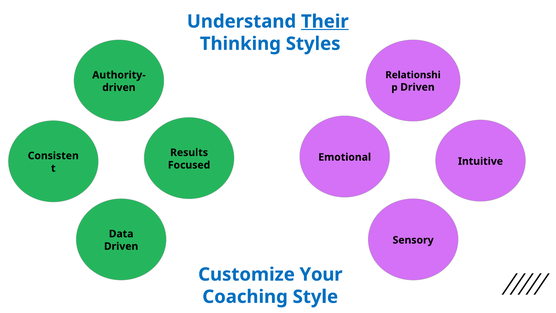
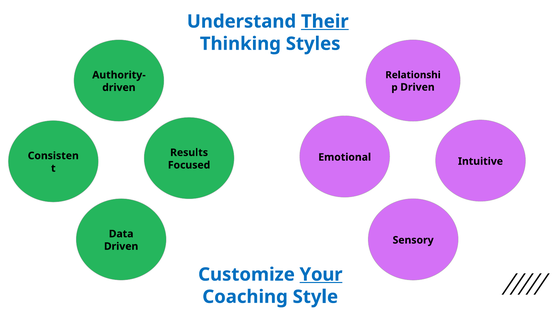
Your underline: none -> present (321, 274)
